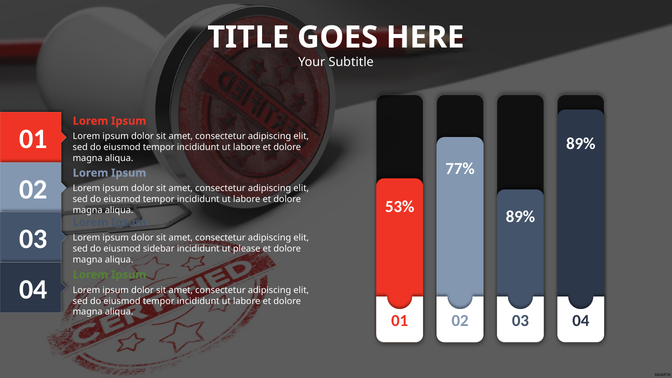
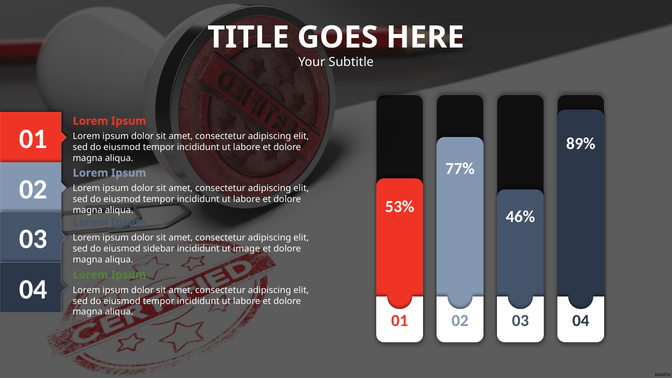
89%: 89% -> 46% (520, 217)
please: please -> image (247, 249)
